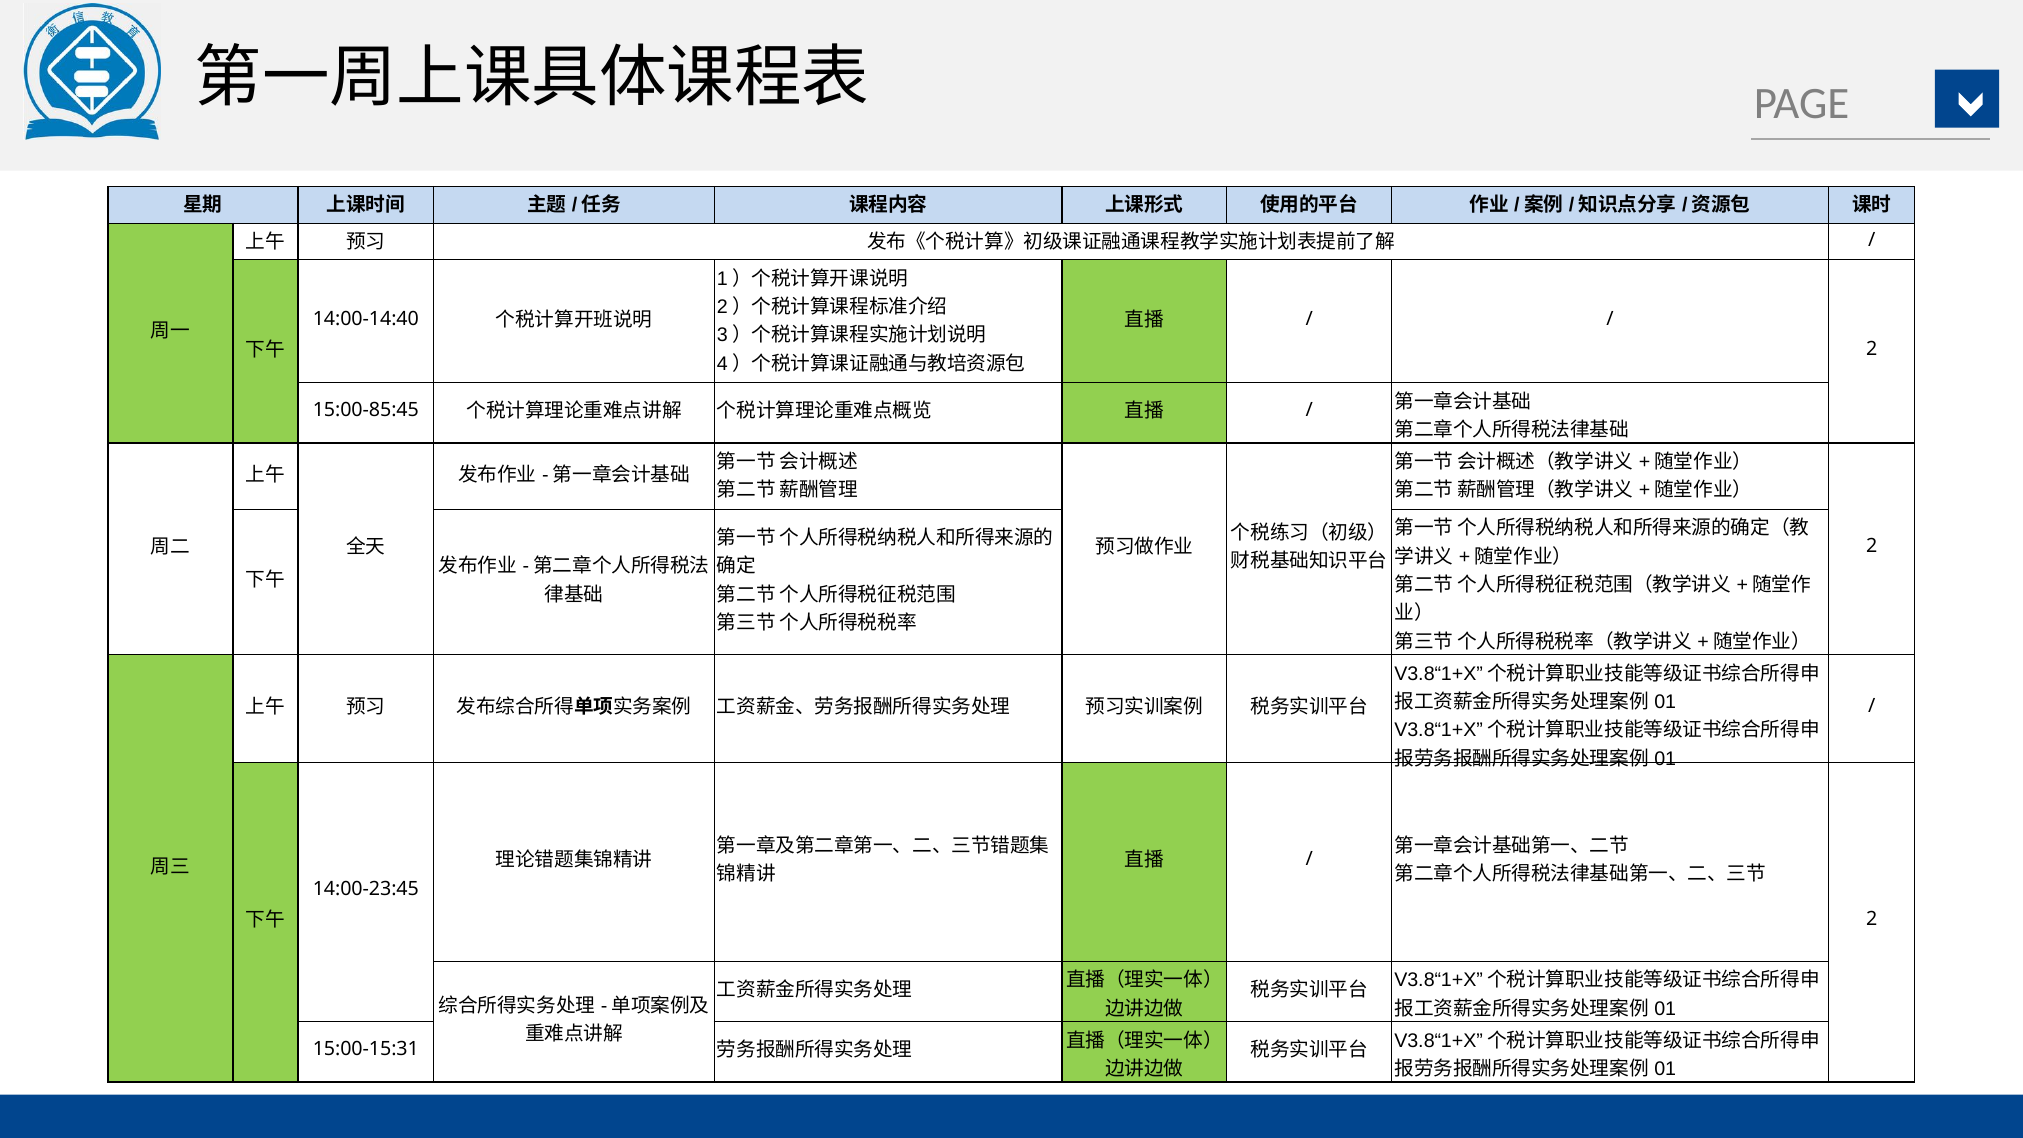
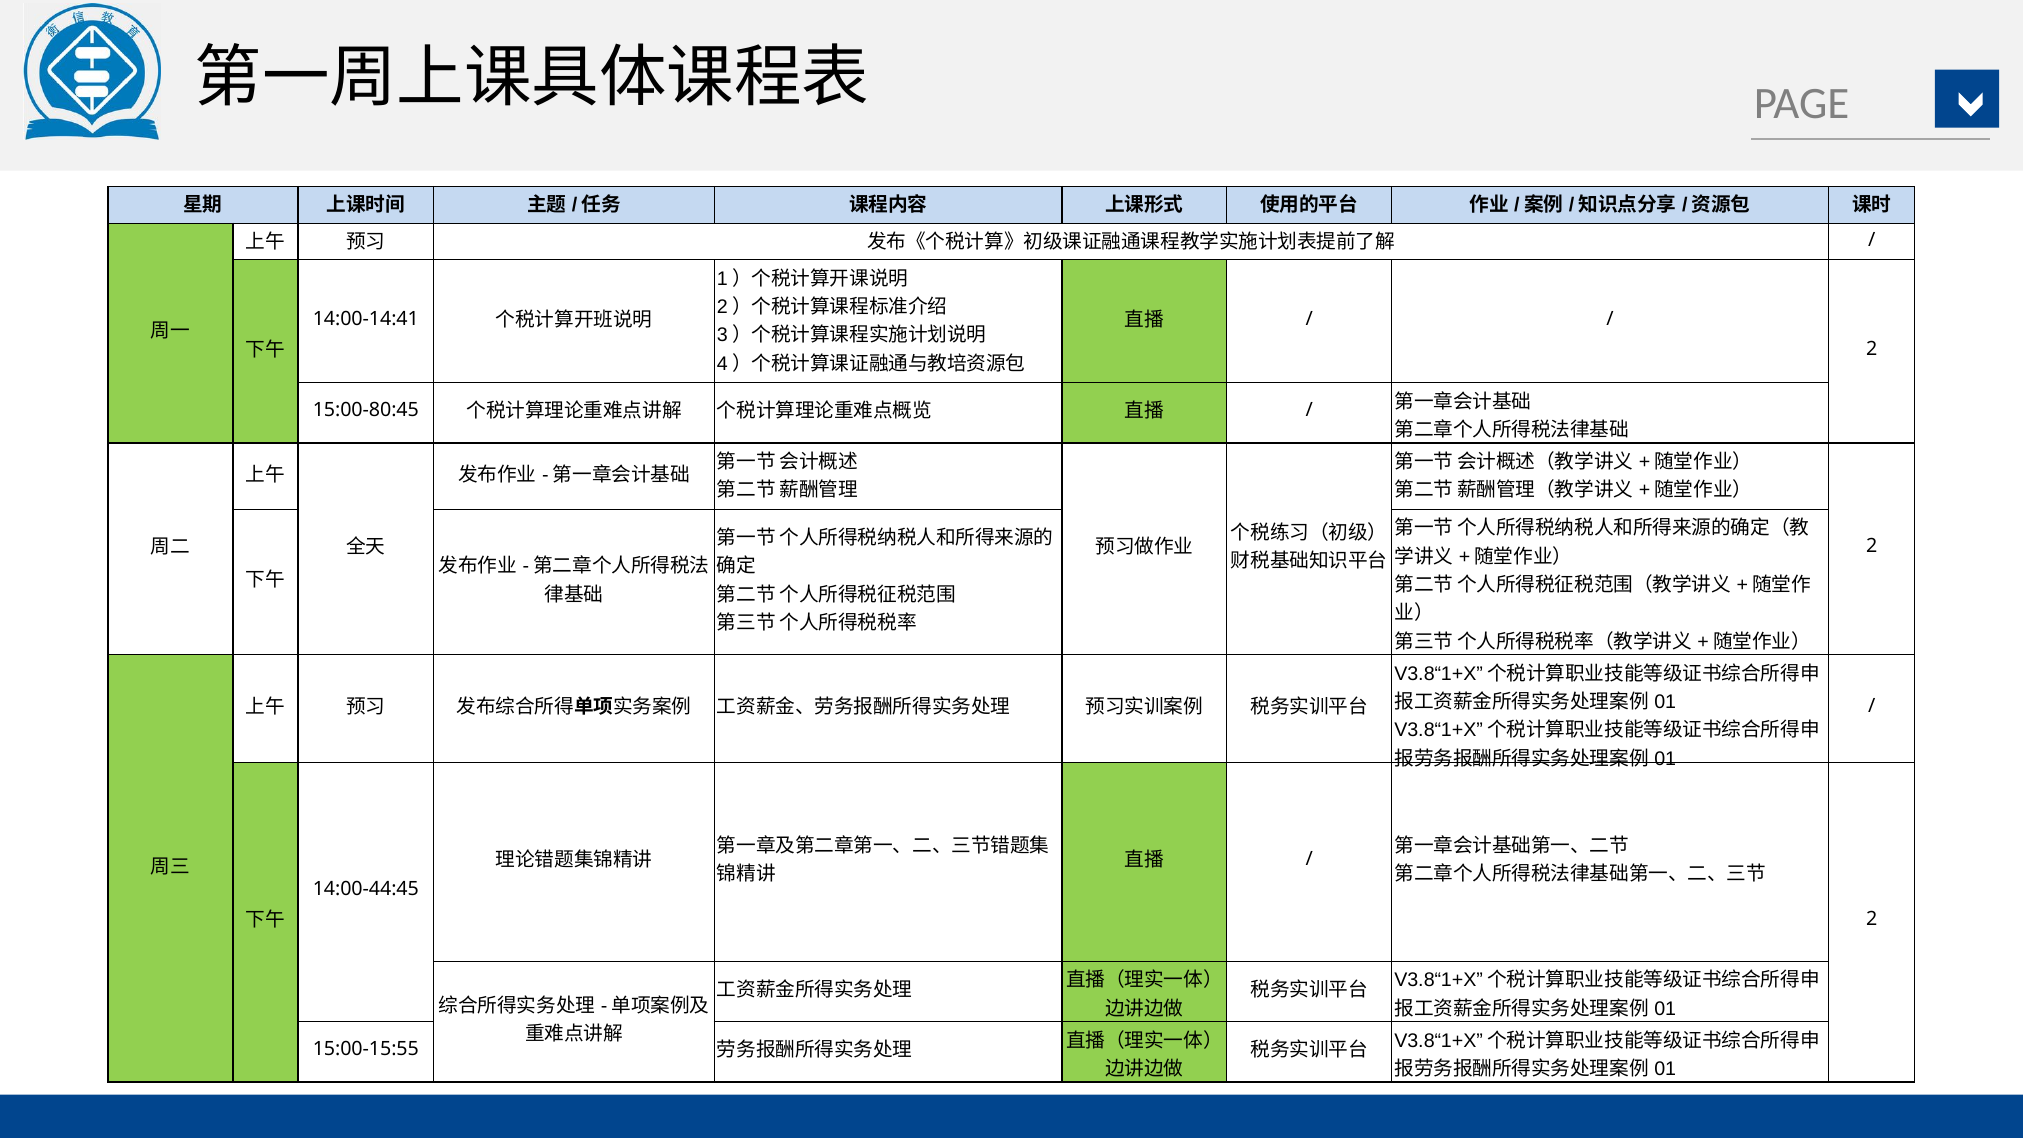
14:00-14:40: 14:00-14:40 -> 14:00-14:41 (366, 319)
15:00-85:45: 15:00-85:45 -> 15:00-80:45 (366, 410)
14:00-23:45: 14:00-23:45 -> 14:00-44:45 (366, 889)
15:00-15:31: 15:00-15:31 -> 15:00-15:55 (366, 1049)
